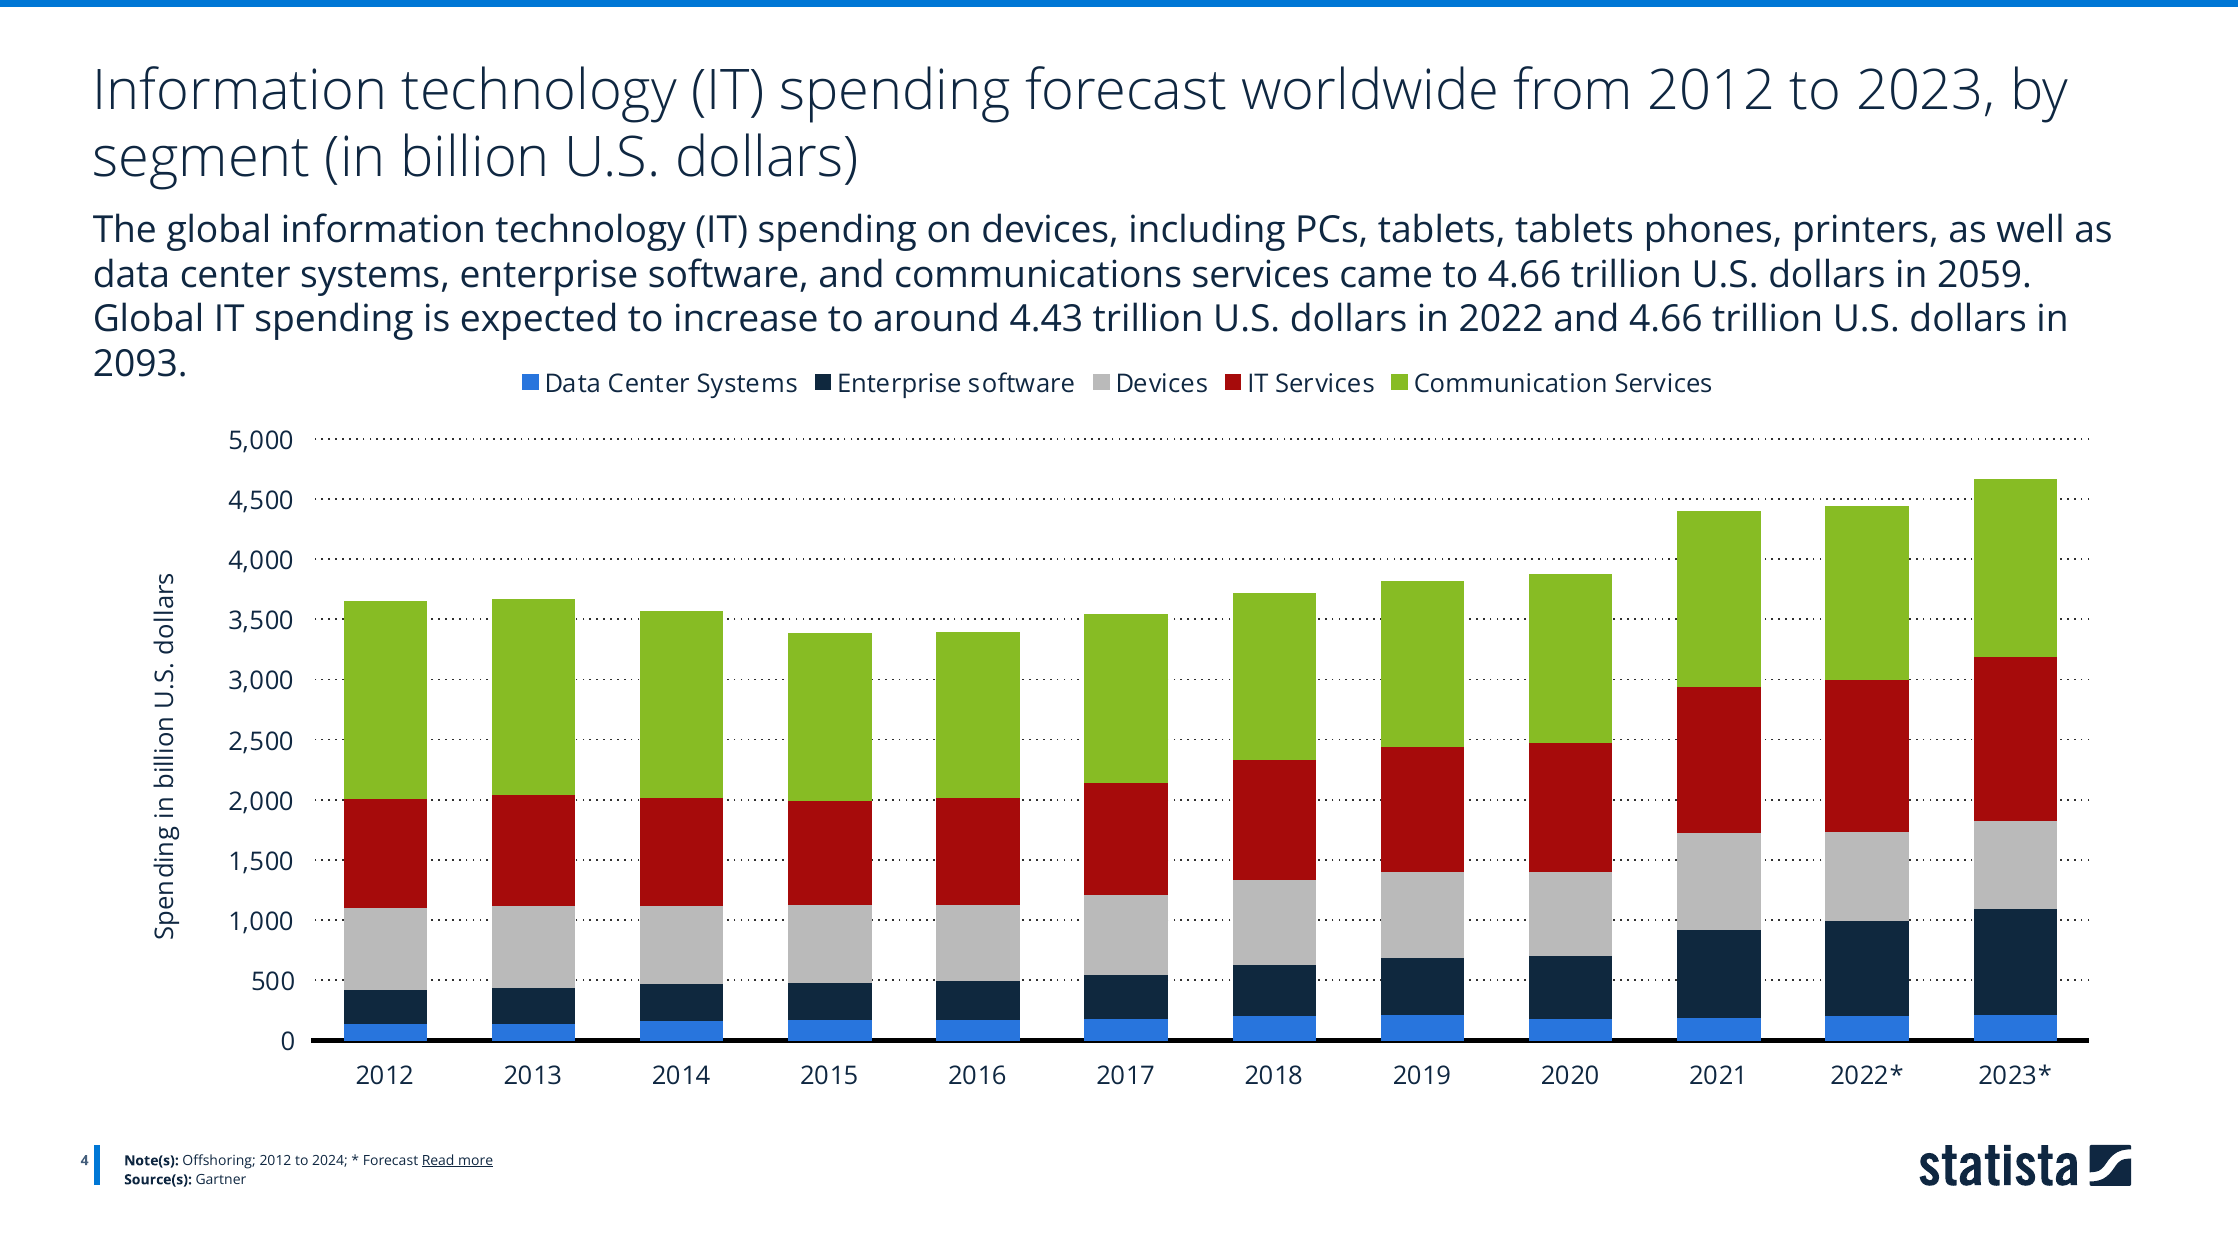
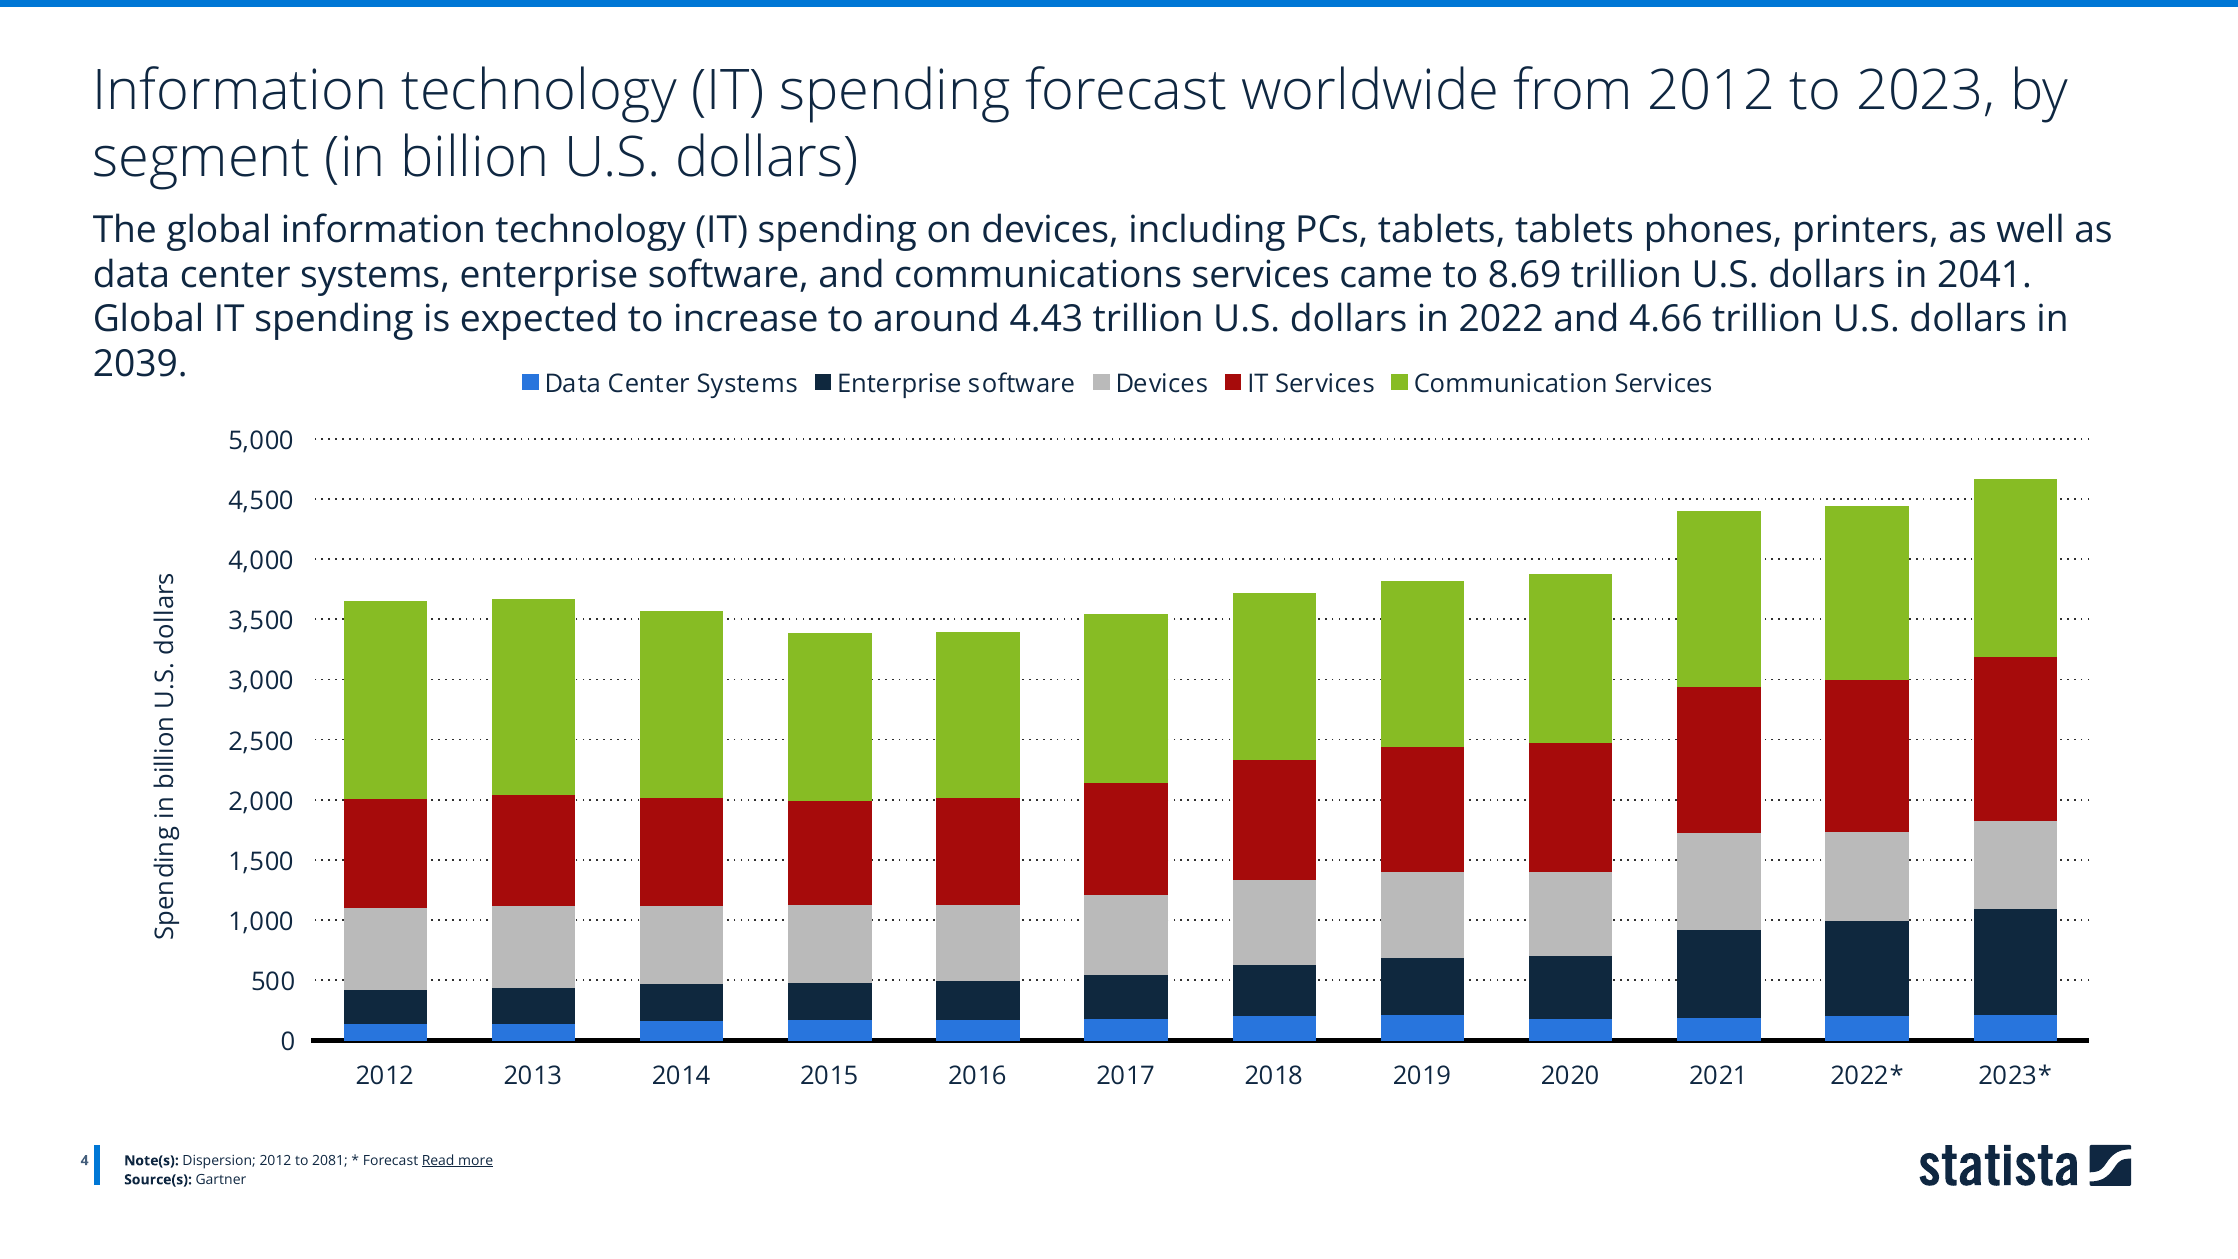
to 4.66: 4.66 -> 8.69 (1525, 275)
2059: 2059 -> 2041 (1984, 275)
2093: 2093 -> 2039 (140, 364)
Offshoring: Offshoring -> Dispersion (219, 1161)
2024: 2024 -> 2081 (330, 1161)
